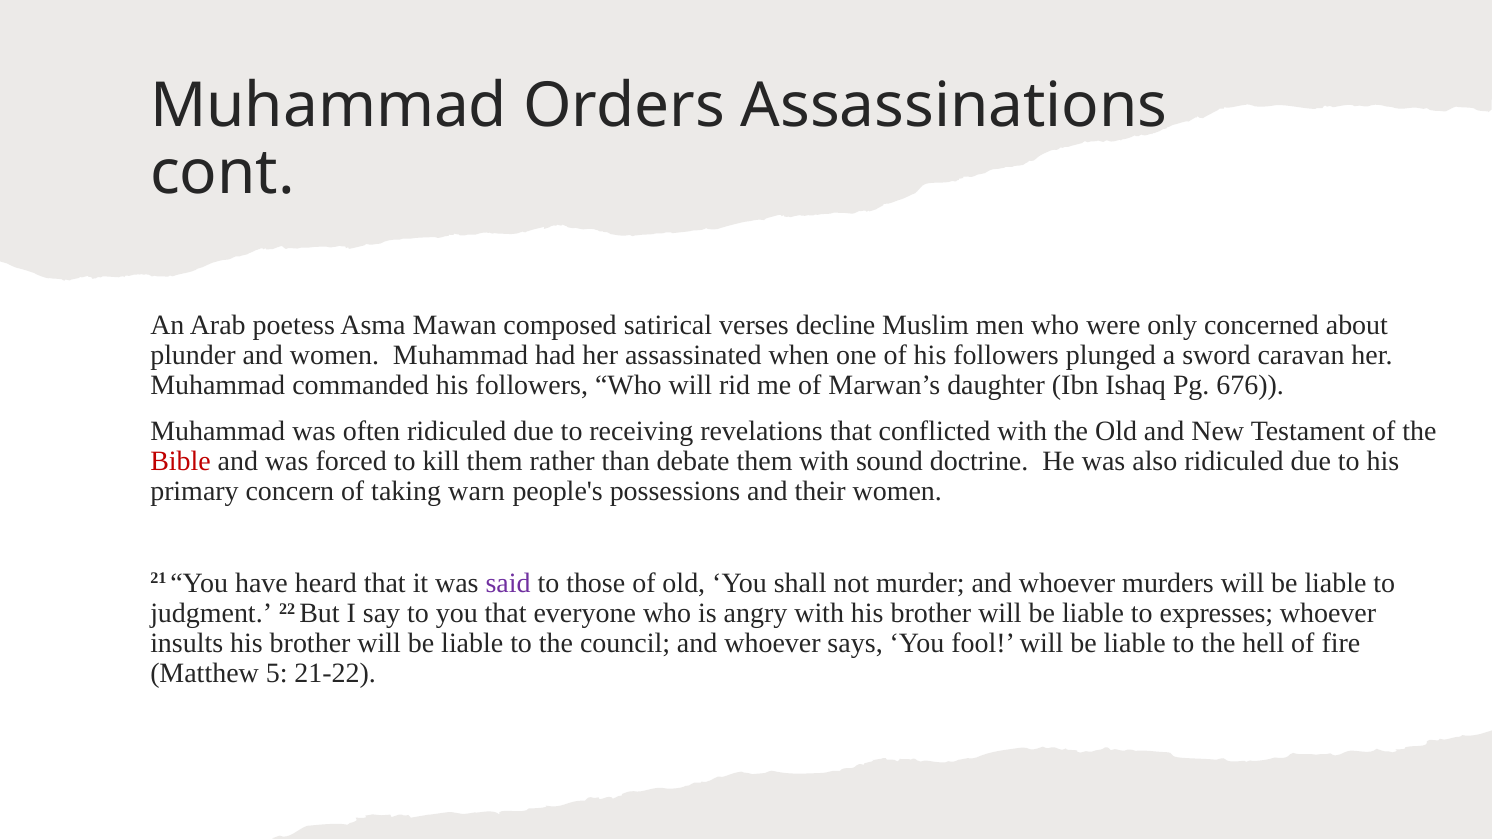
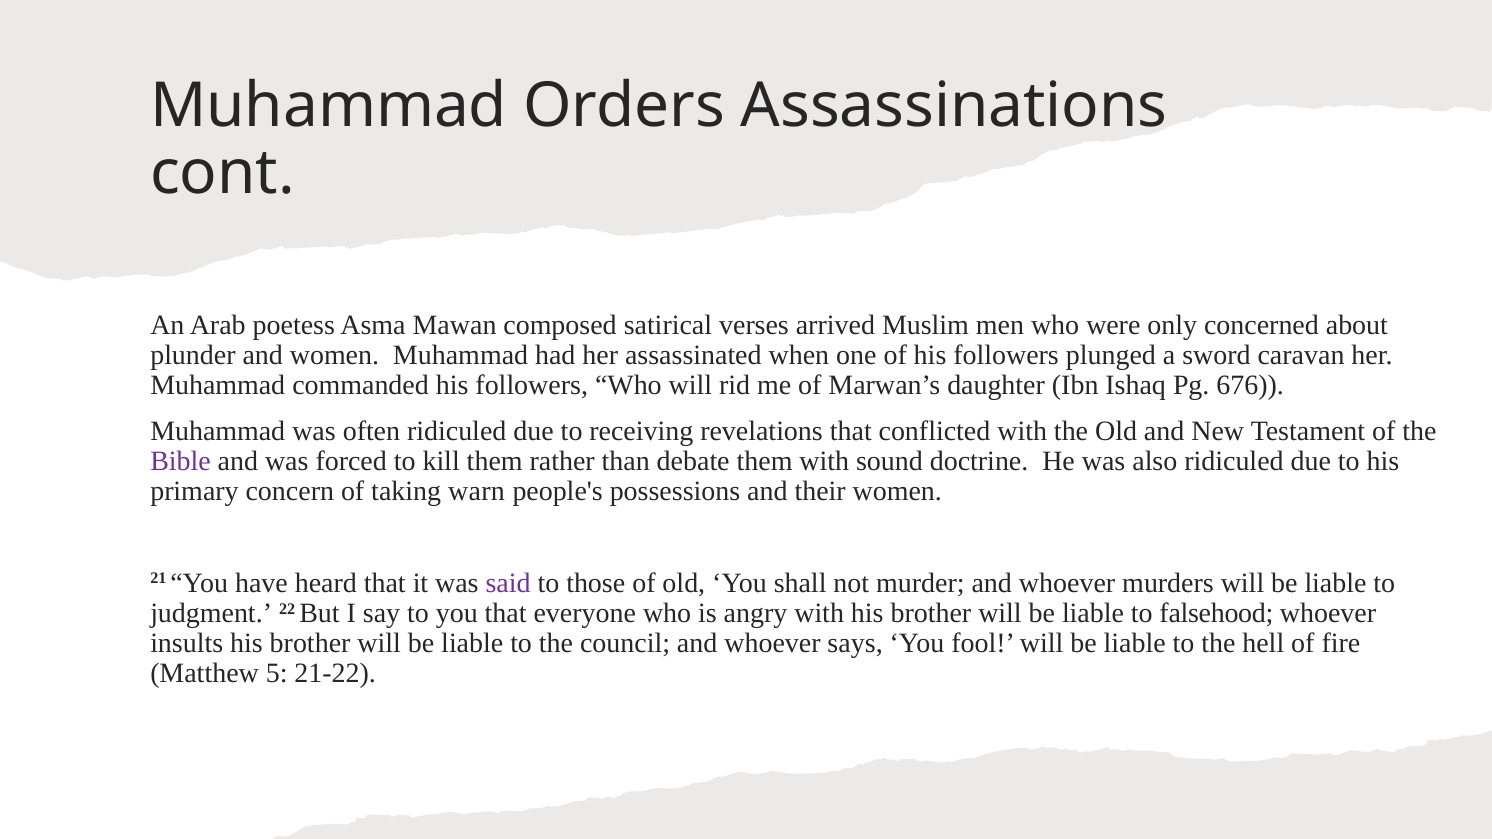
decline: decline -> arrived (835, 325)
Bible colour: red -> purple (181, 461)
expresses: expresses -> falsehood (1216, 613)
